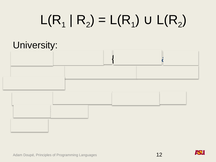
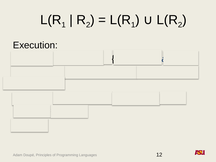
University: University -> Execution (35, 45)
